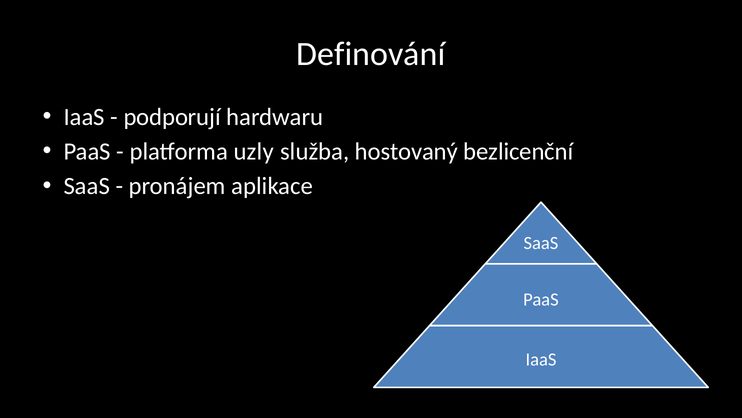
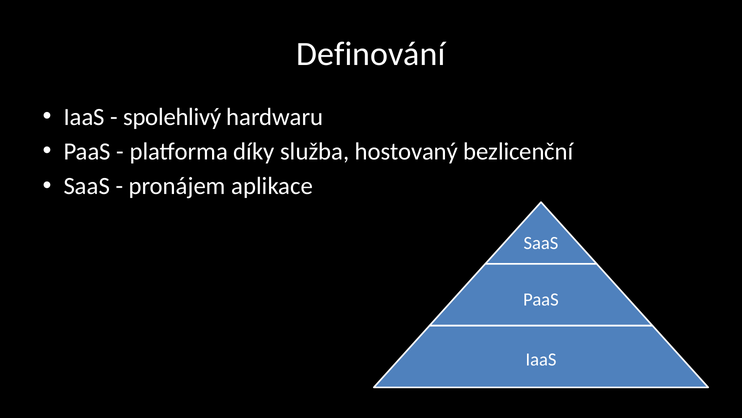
podporují: podporují -> spolehlivý (172, 117)
uzly: uzly -> díky (254, 151)
